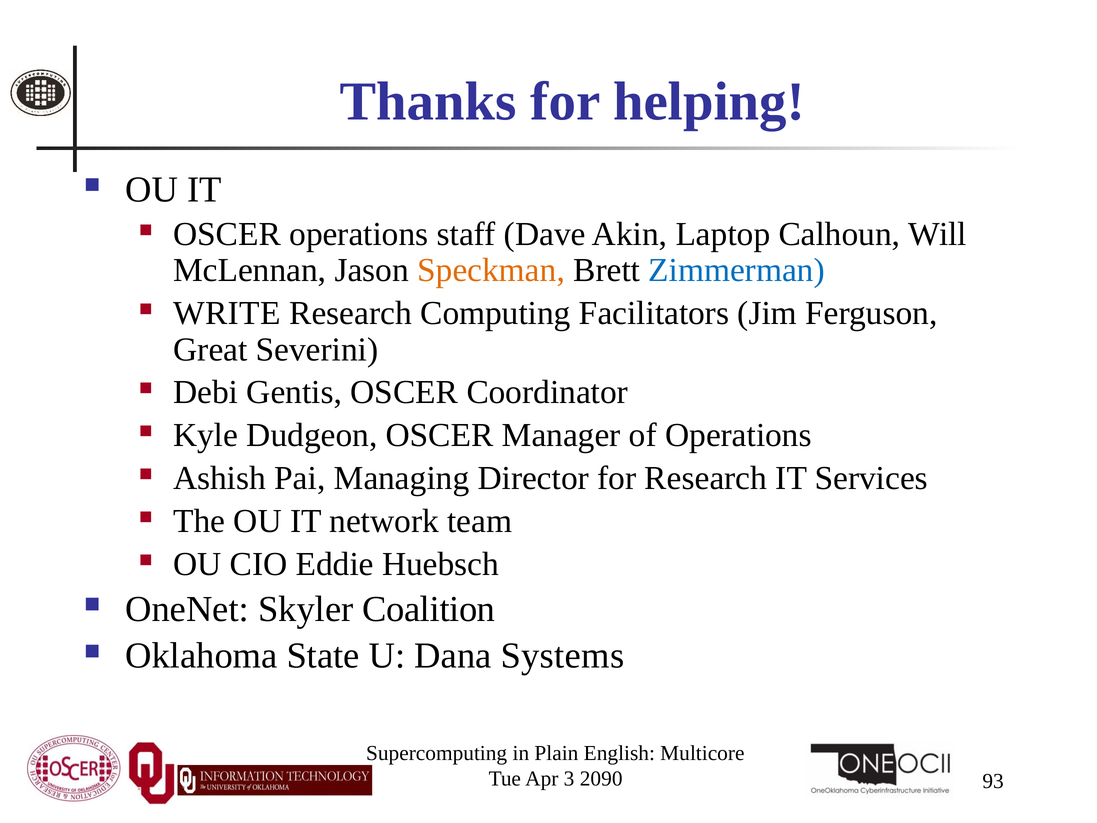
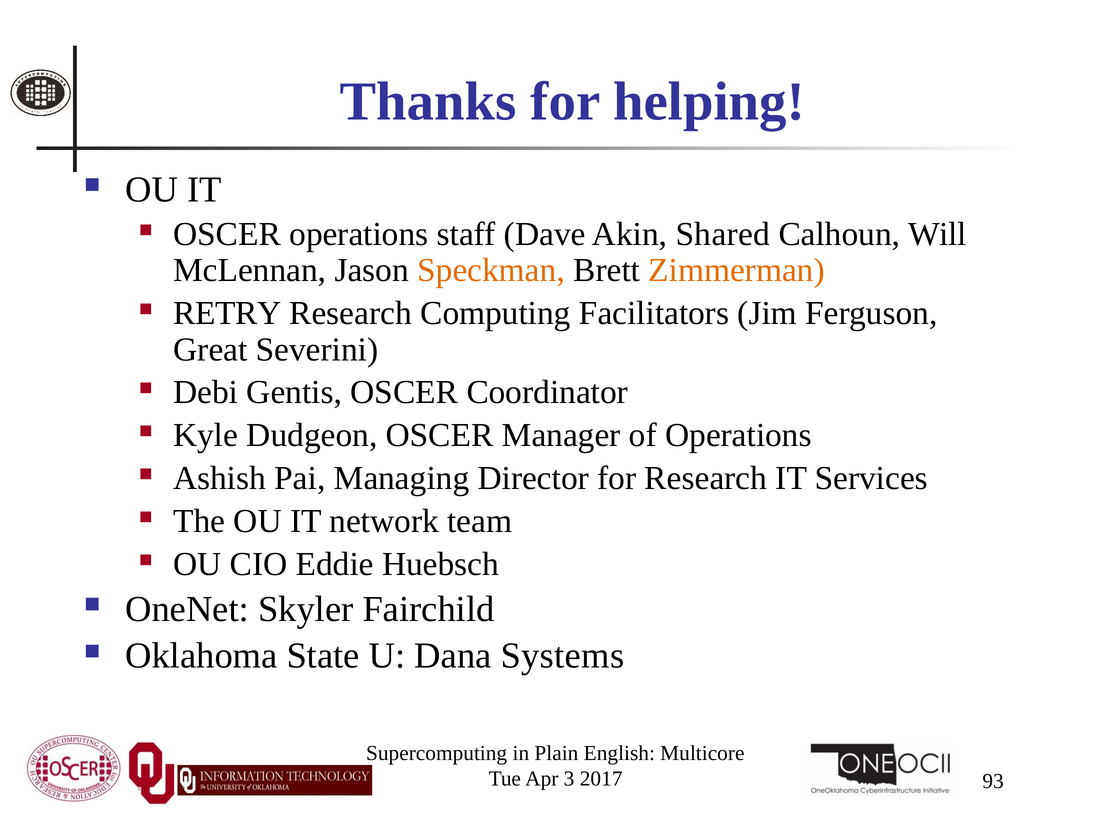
Laptop: Laptop -> Shared (723, 234)
Zimmerman colour: blue -> orange (737, 270)
WRITE: WRITE -> RETRY (227, 313)
Coalition: Coalition -> Fairchild (429, 609)
2090: 2090 -> 2017 (601, 778)
